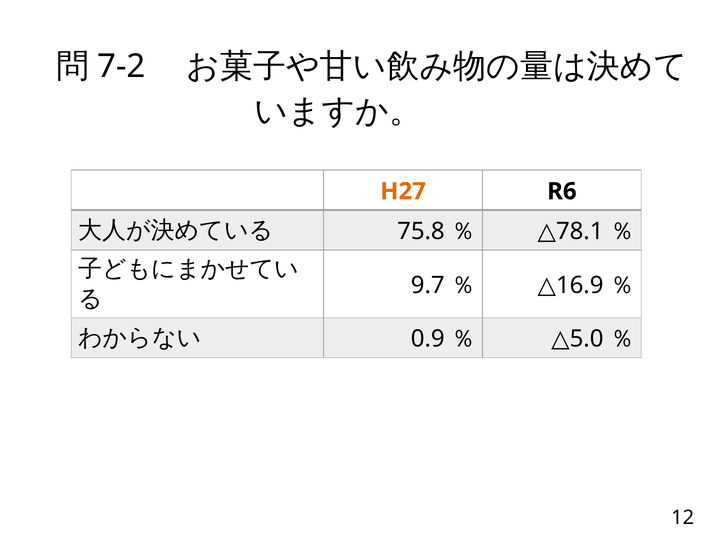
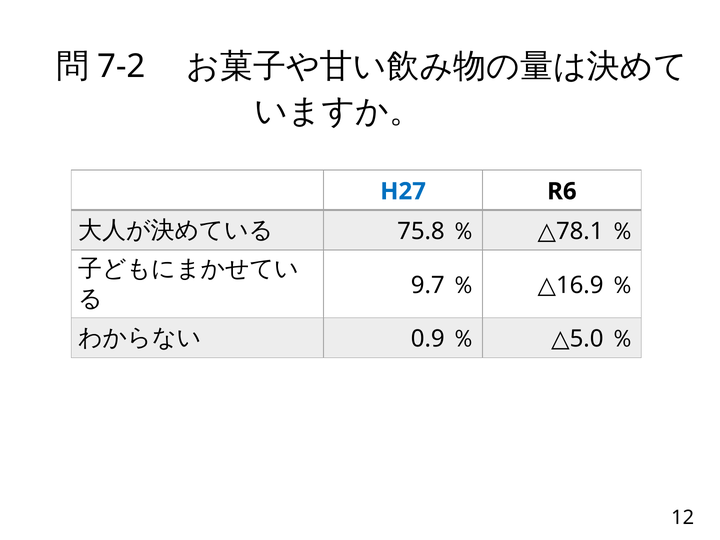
H27 colour: orange -> blue (403, 191)
